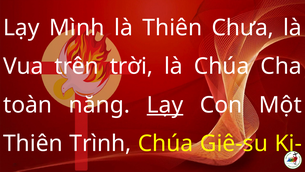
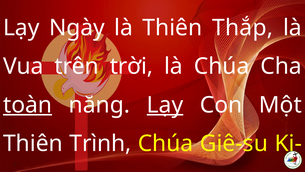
Mình: Mình -> Ngày (77, 28)
Chưa: Chưa -> Thắp (243, 28)
toàn underline: none -> present (28, 105)
